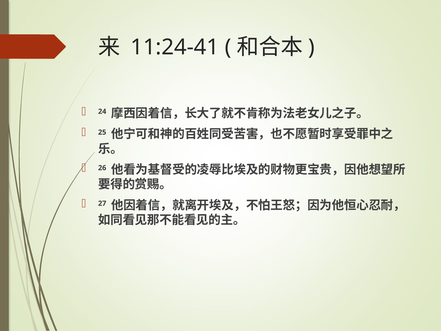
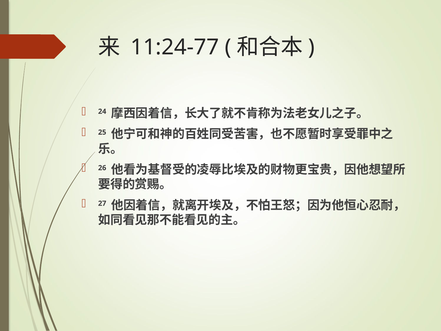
11:24-41: 11:24-41 -> 11:24-77 (175, 47)
